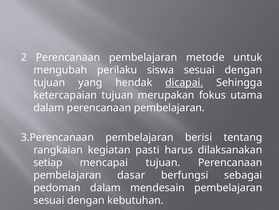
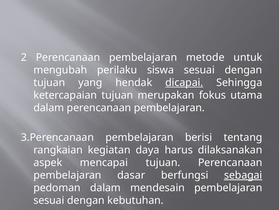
pasti: pasti -> daya (148, 150)
setiap: setiap -> aspek (48, 162)
sebagai underline: none -> present (243, 175)
